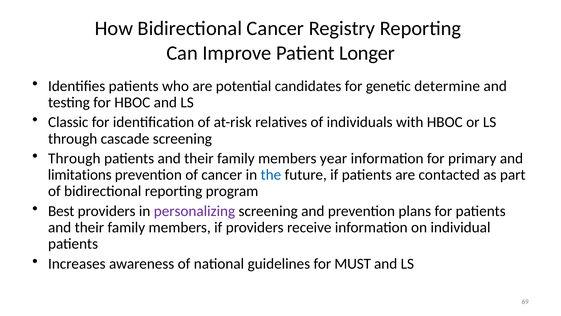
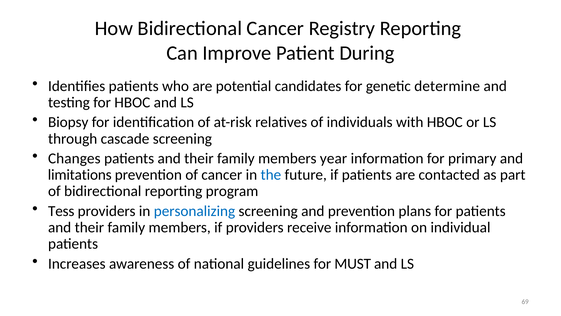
Longer: Longer -> During (367, 53)
Classic: Classic -> Biopsy (68, 122)
Through: Through -> Changes (74, 158)
Best: Best -> Tess (61, 211)
personalizing colour: purple -> blue (194, 211)
